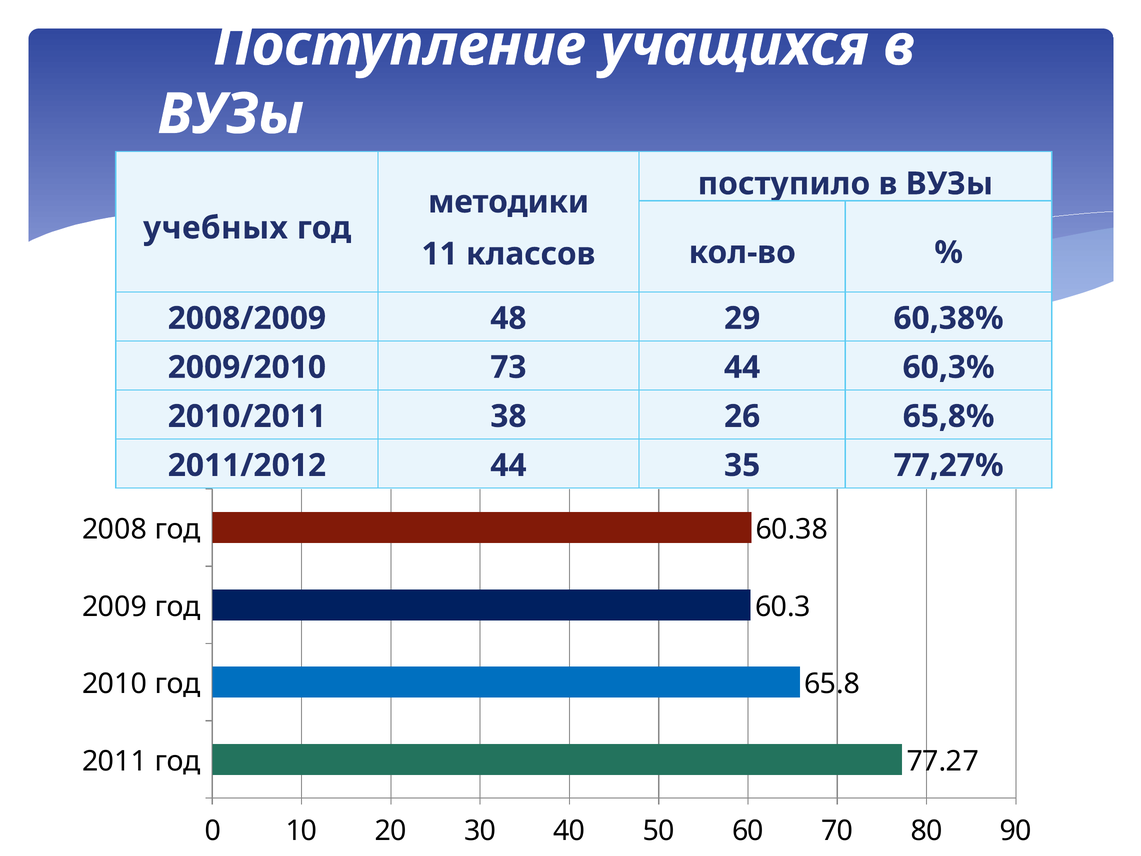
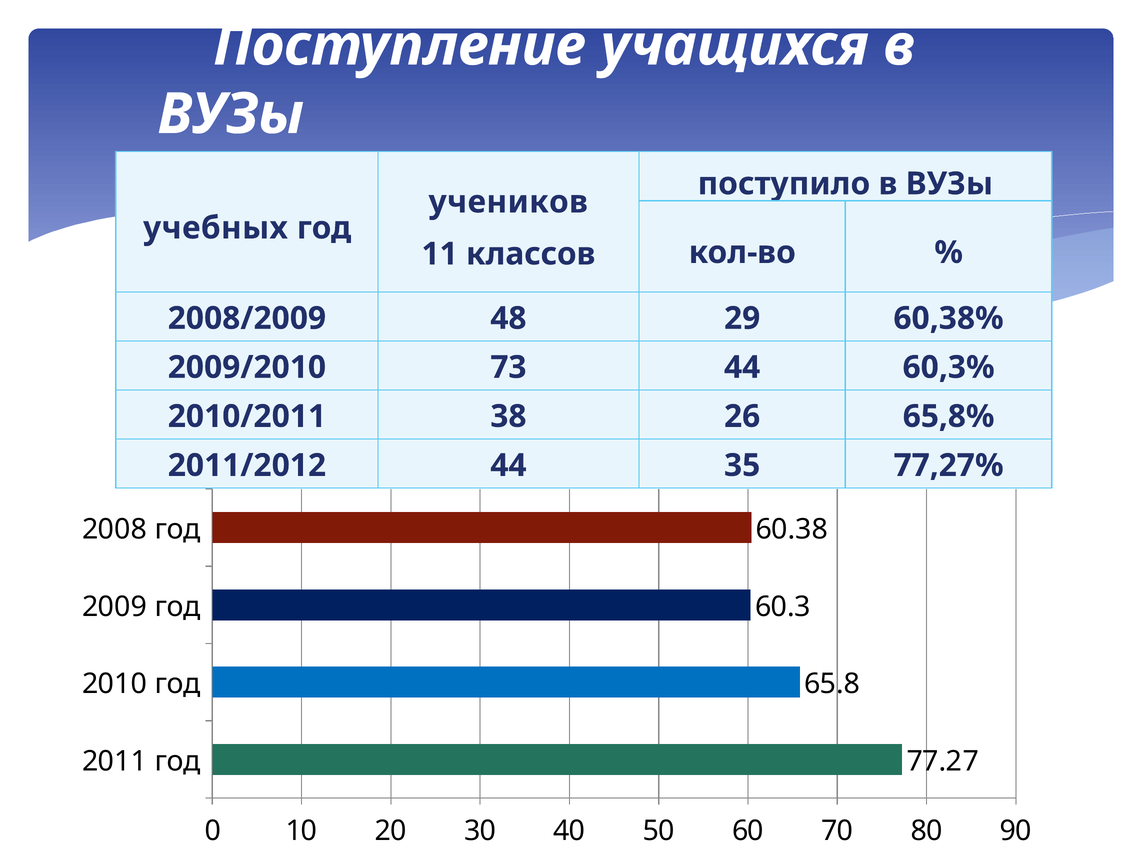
методики: методики -> учеников (508, 202)
